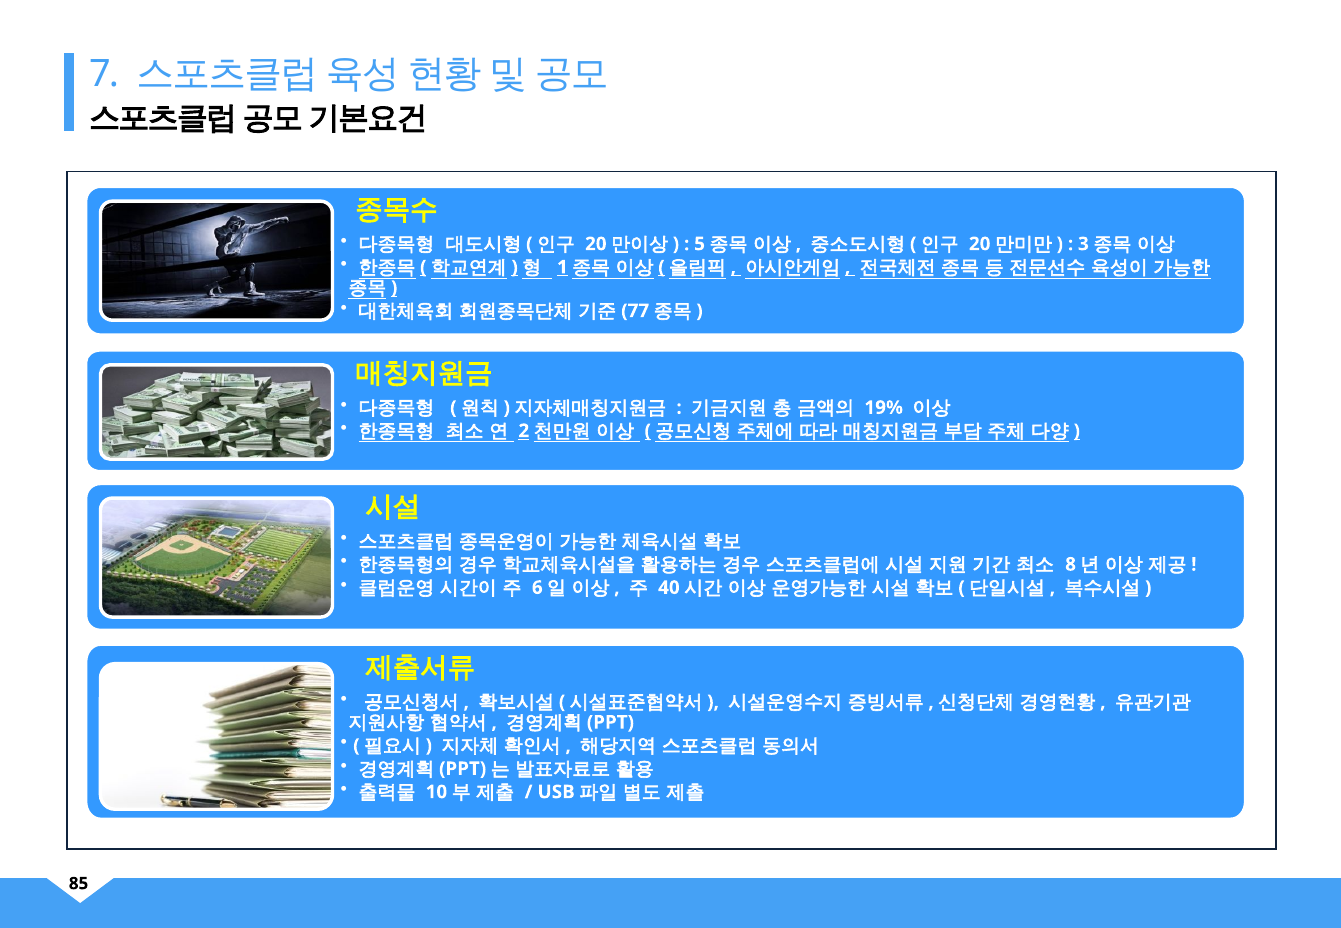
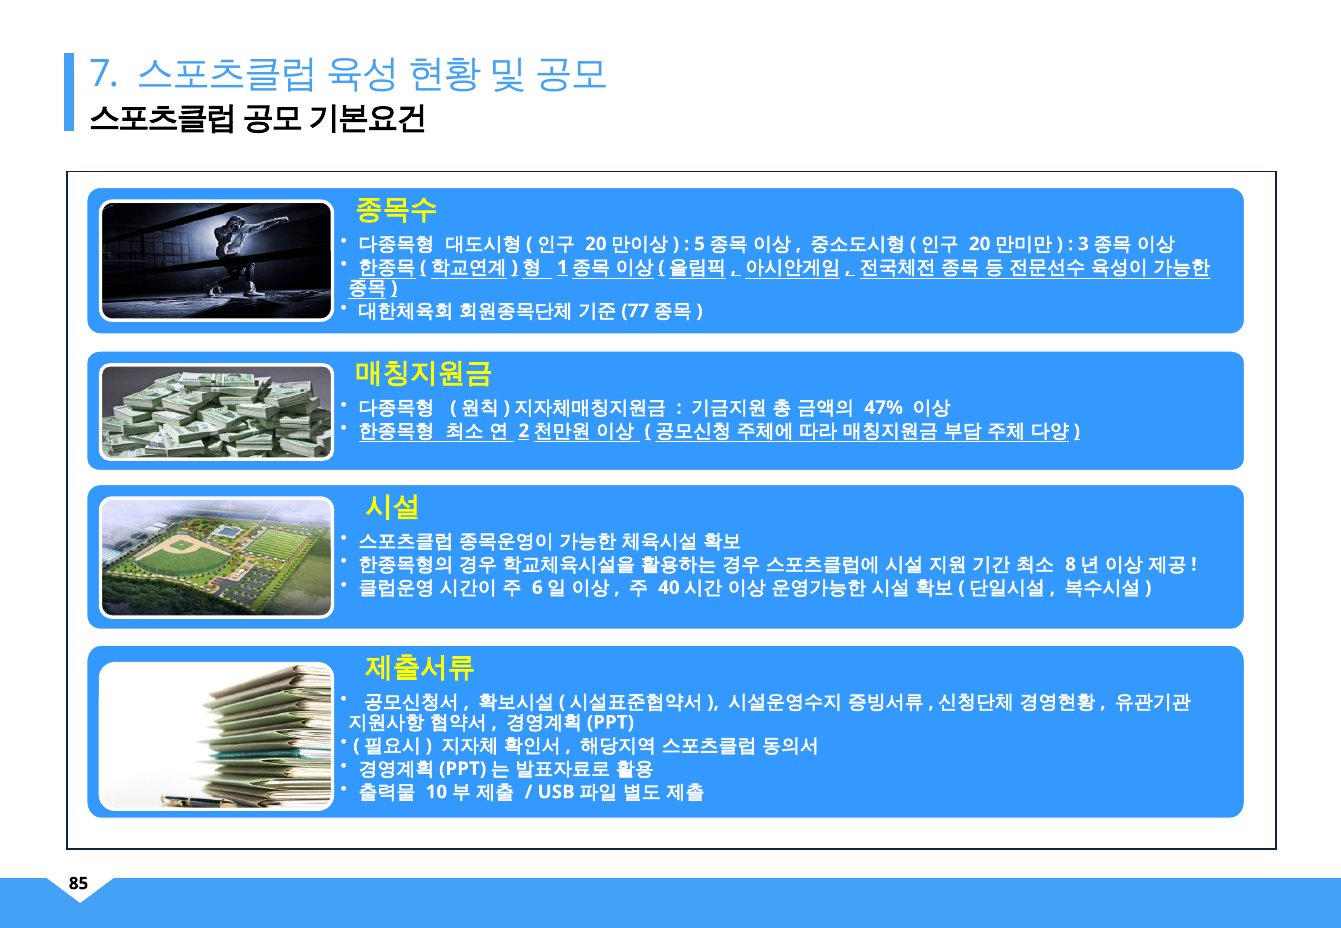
19%: 19% -> 47% (884, 408)
